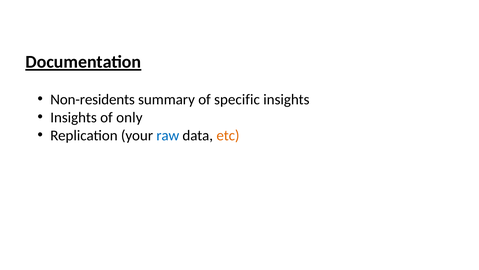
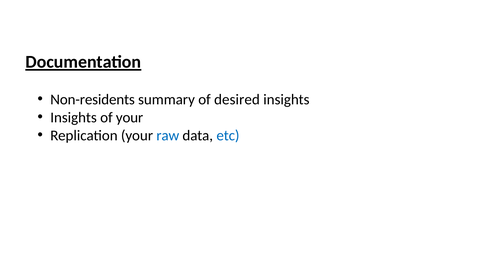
specific: specific -> desired (237, 99)
of only: only -> your (130, 117)
etc colour: orange -> blue (228, 135)
